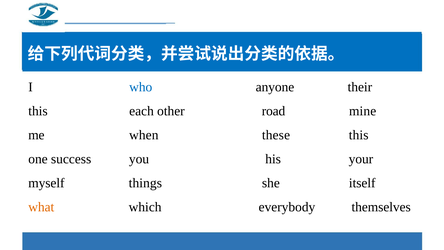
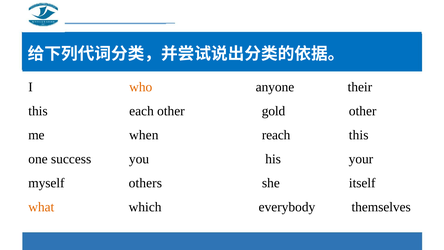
who colour: blue -> orange (141, 87)
road: road -> gold (274, 111)
mine: mine -> other (363, 111)
these: these -> reach (276, 135)
things: things -> others (145, 183)
